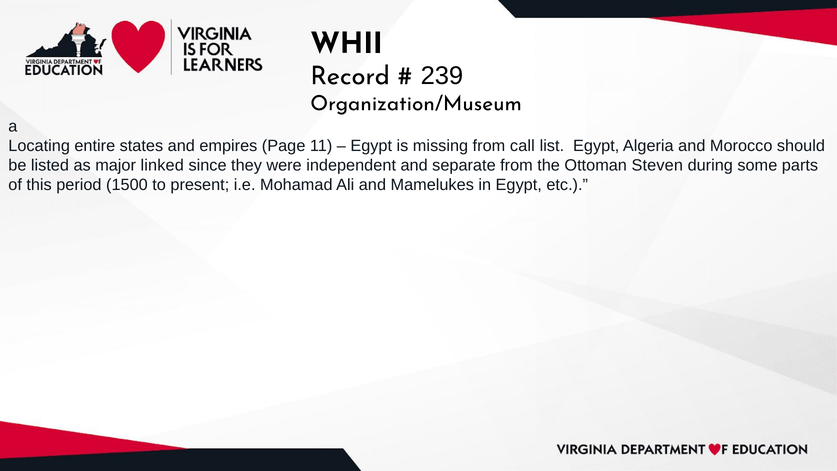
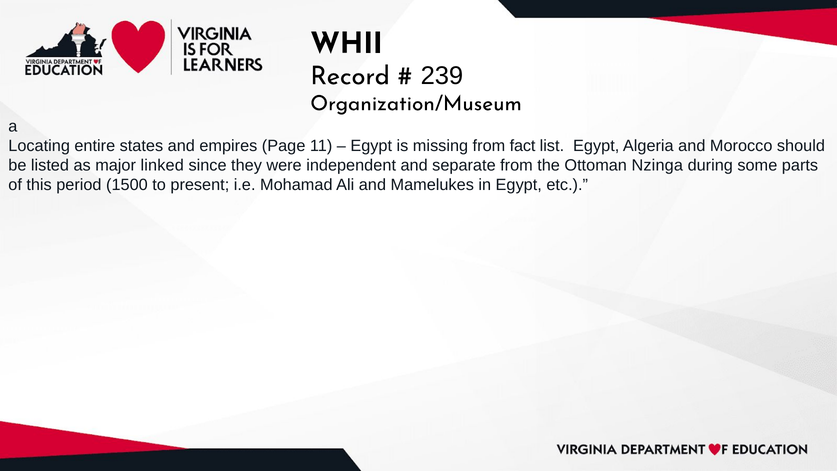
call: call -> fact (523, 146)
Steven: Steven -> Nzinga (657, 165)
